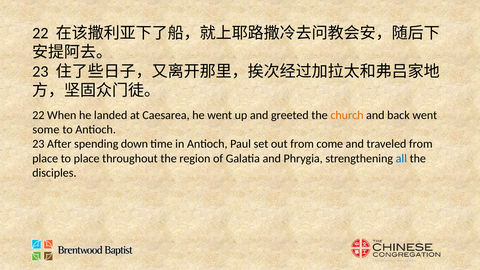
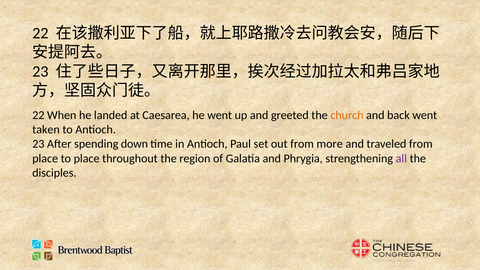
some: some -> taken (46, 130)
come: come -> more (330, 144)
all colour: blue -> purple (401, 158)
